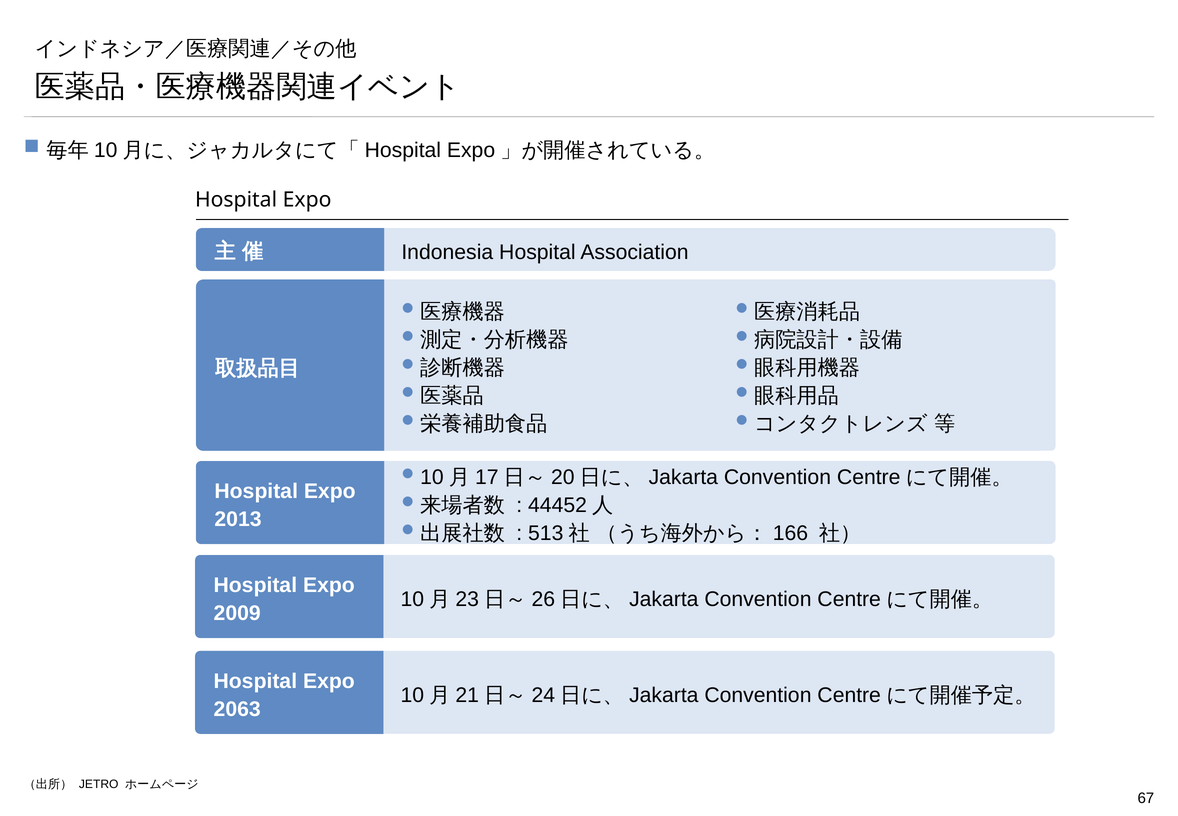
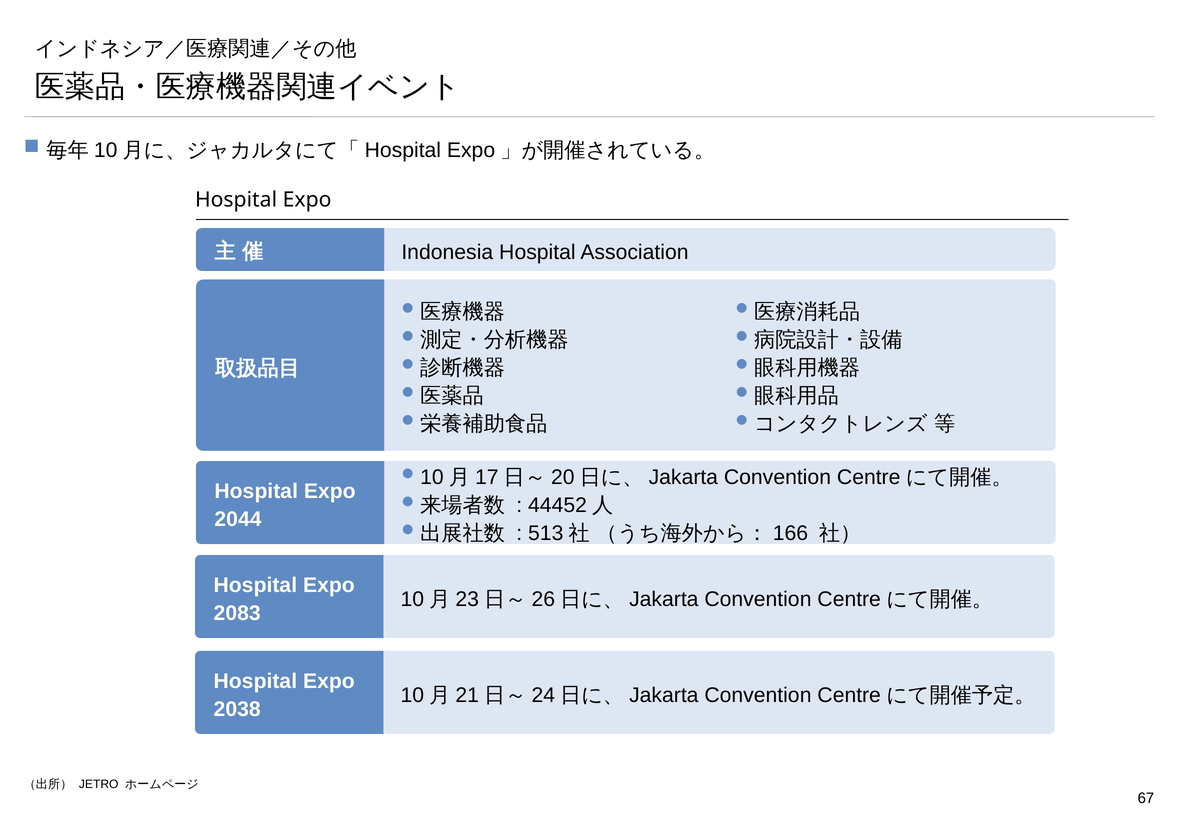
2013: 2013 -> 2044 (238, 519)
2009: 2009 -> 2083 (237, 613)
2063: 2063 -> 2038 (237, 709)
